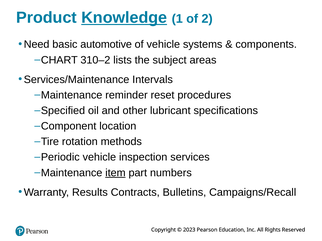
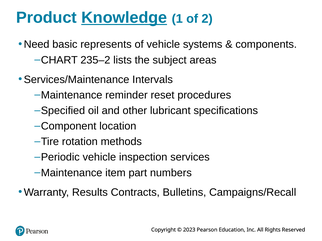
automotive: automotive -> represents (106, 45)
310–2: 310–2 -> 235–2 (95, 60)
item underline: present -> none (115, 173)
